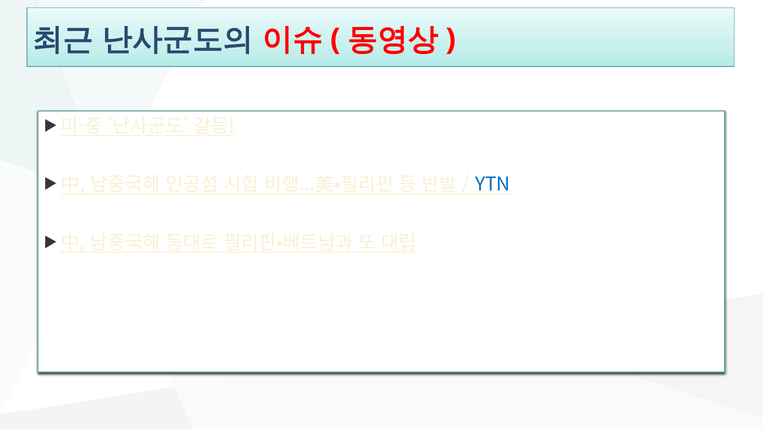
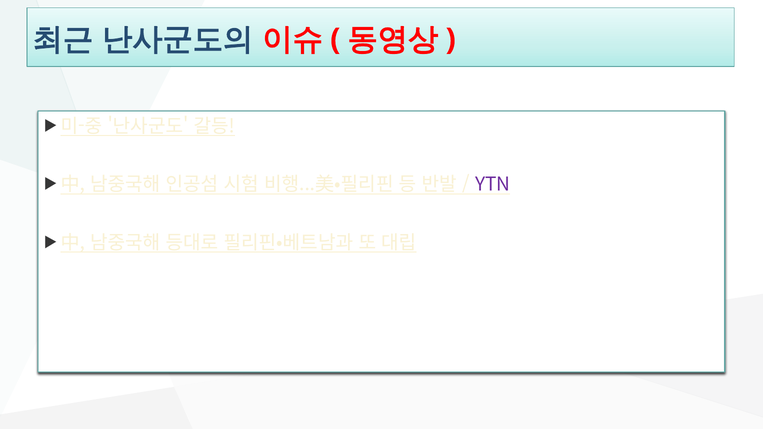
YTN colour: blue -> purple (493, 185)
